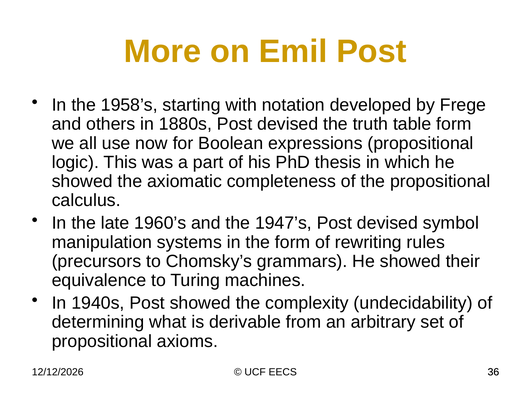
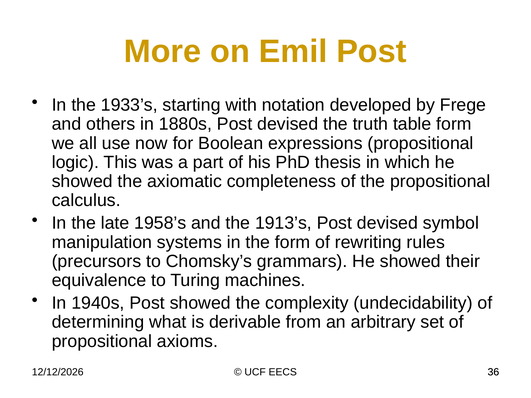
1958’s: 1958’s -> 1933’s (129, 105)
1960’s: 1960’s -> 1958’s (160, 223)
1947’s: 1947’s -> 1913’s (283, 223)
